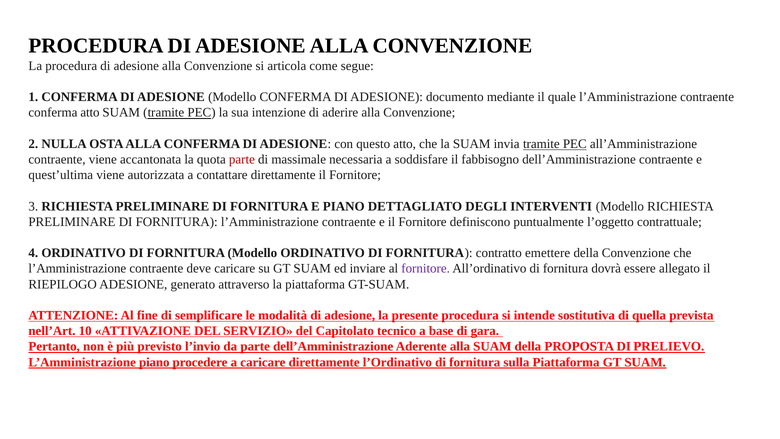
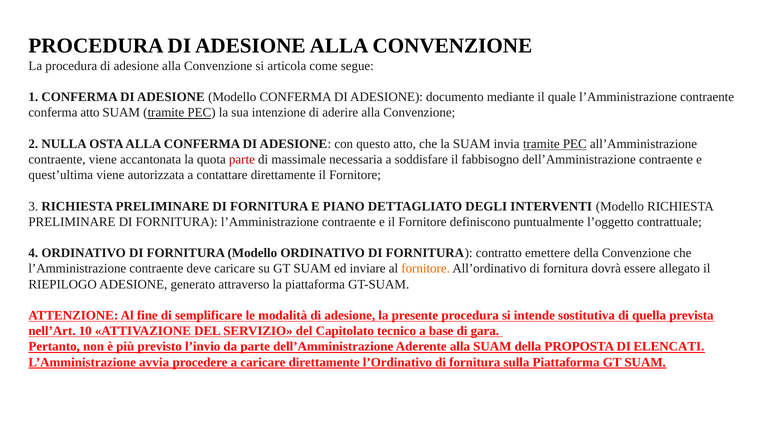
fornitore colour: purple -> orange (426, 269)
PRELIEVO: PRELIEVO -> ELENCATI (669, 347)
L’Amministrazione piano: piano -> avvia (154, 362)
